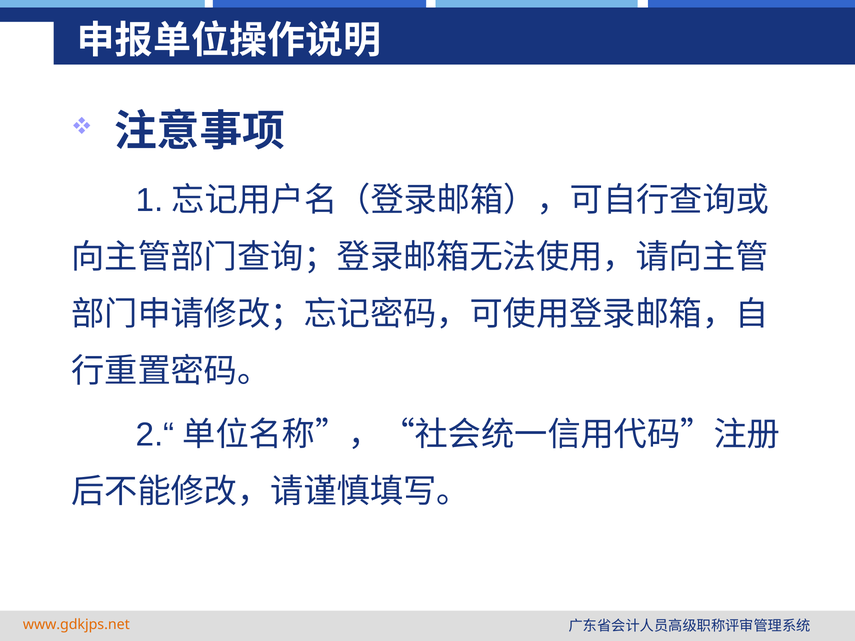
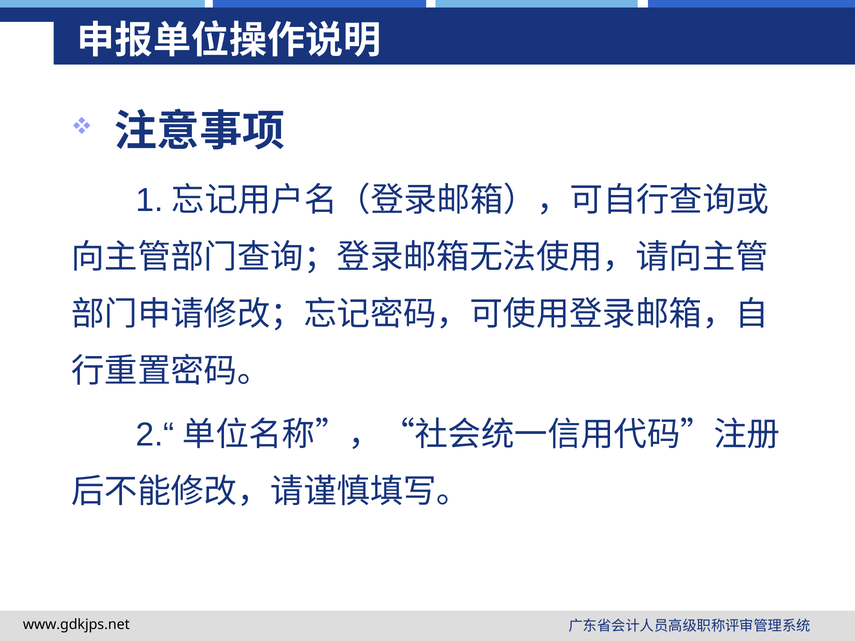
www.gdkjps.net colour: orange -> black (76, 625)
